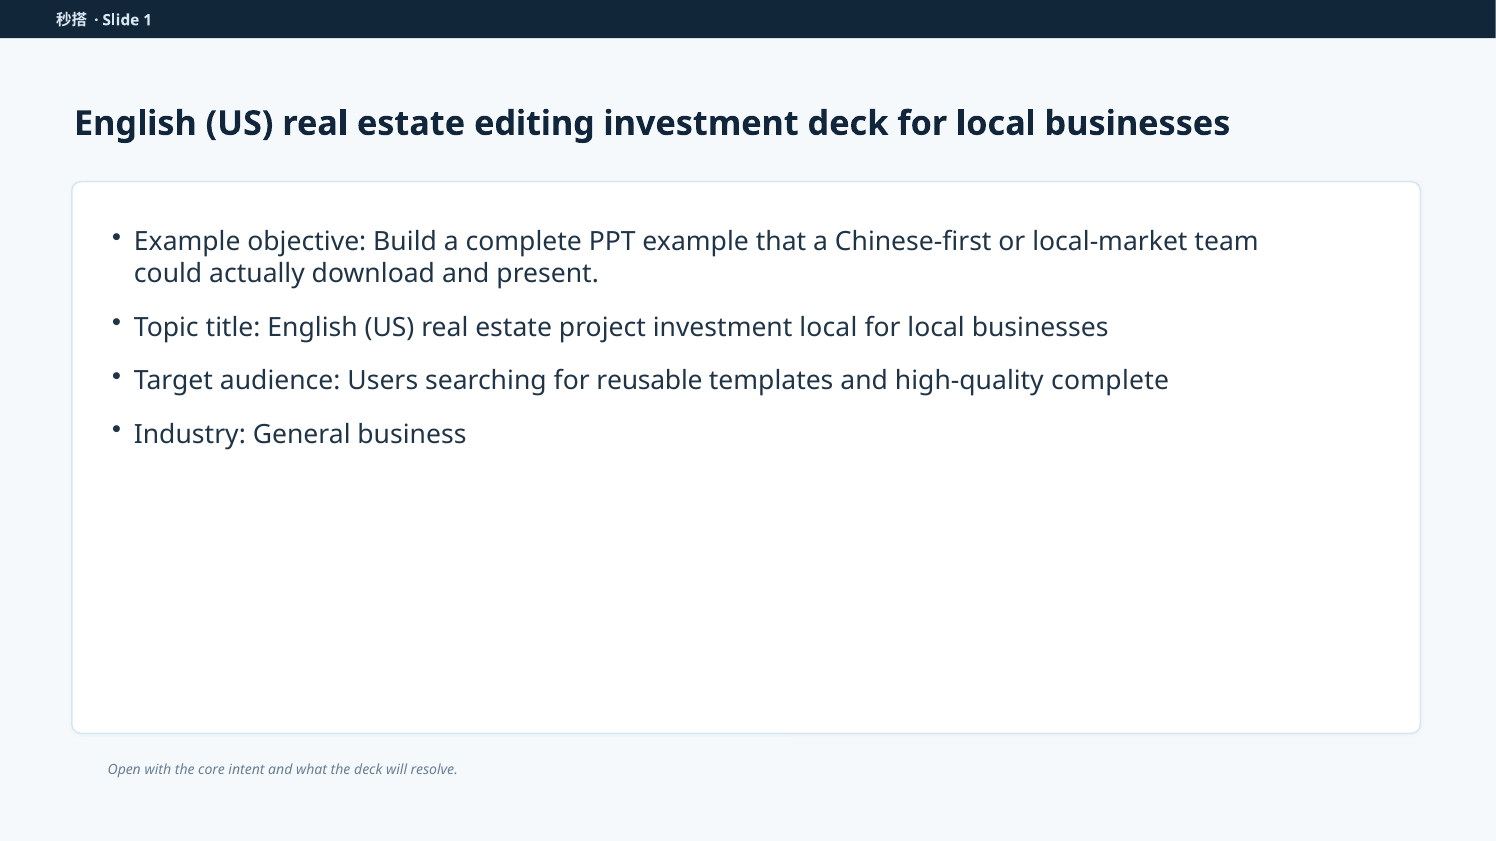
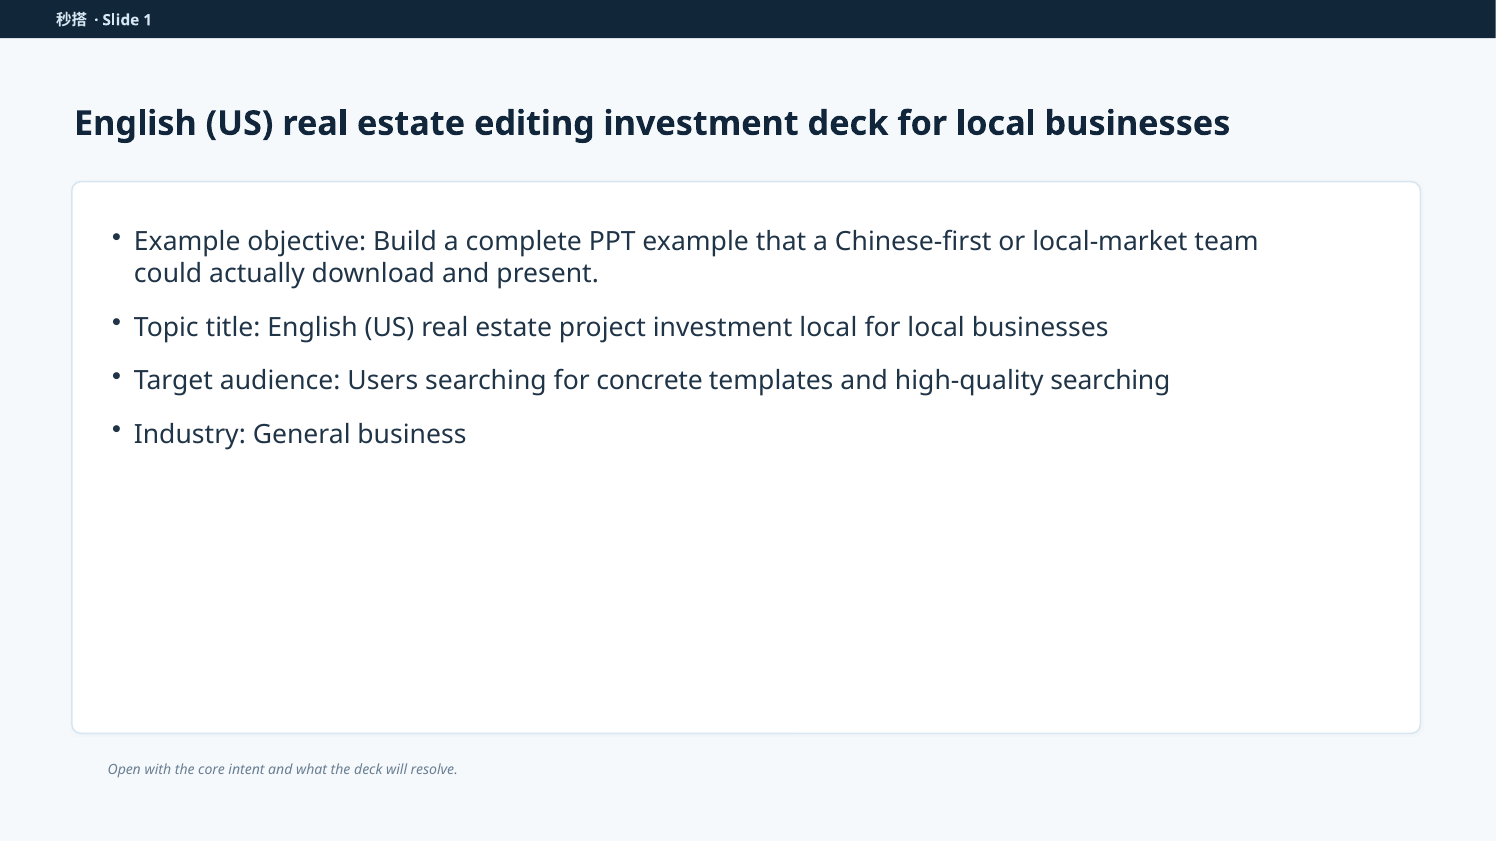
reusable: reusable -> concrete (650, 381)
high-quality complete: complete -> searching (1110, 381)
